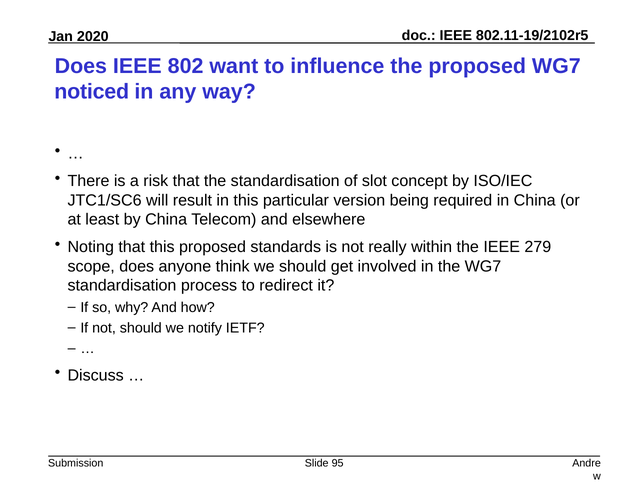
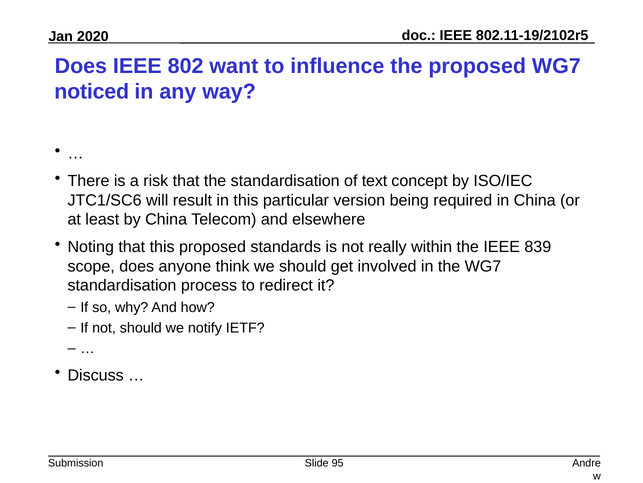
slot: slot -> text (375, 181)
279: 279 -> 839 (538, 247)
